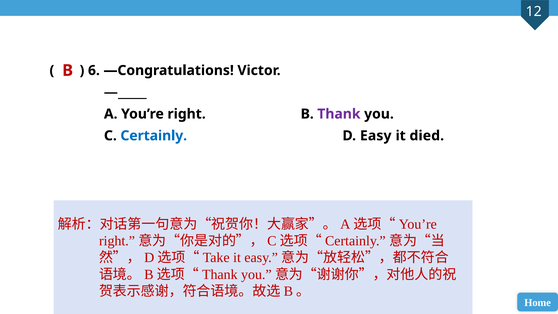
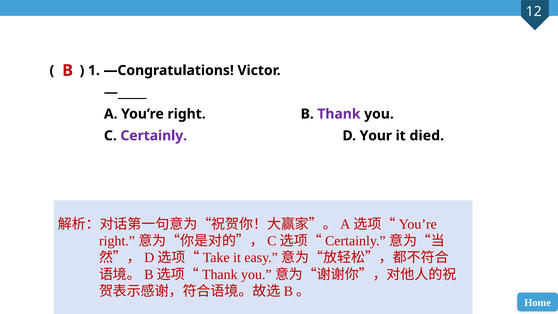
6: 6 -> 1 (94, 70)
Certainly colour: blue -> purple (154, 136)
Easy: Easy -> Your (376, 136)
